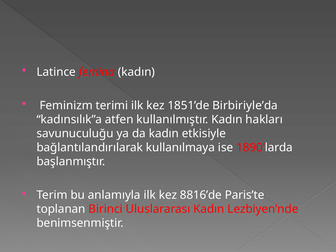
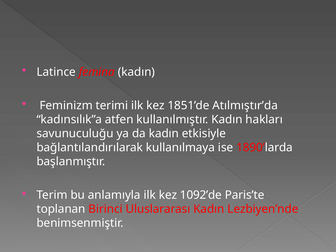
Birbiriyle’da: Birbiriyle’da -> Atılmıştır’da (245, 106)
8816’de: 8816’de -> 1092’de (201, 195)
